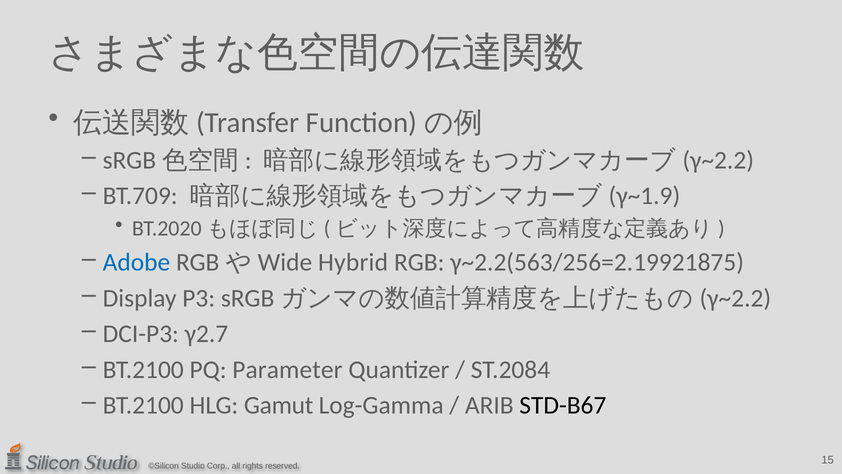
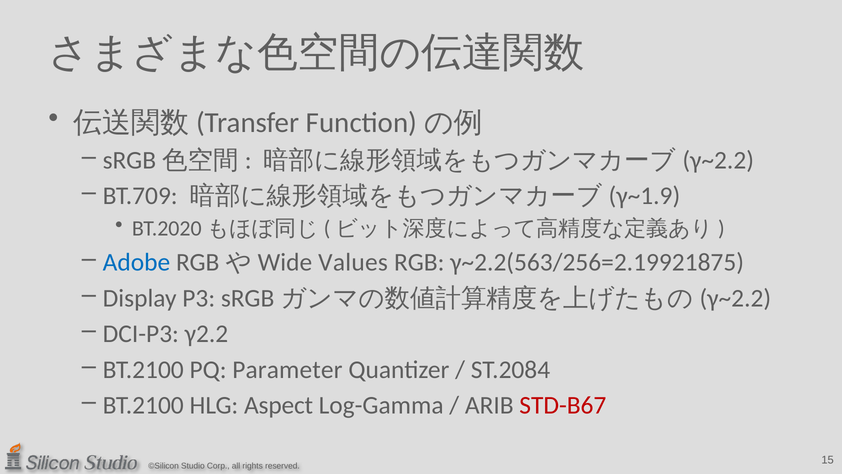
Hybrid: Hybrid -> Values (353, 262)
γ2.7: γ2.7 -> γ2.2 (206, 334)
Gamut: Gamut -> Aspect (279, 405)
STD-B67 colour: black -> red (563, 405)
